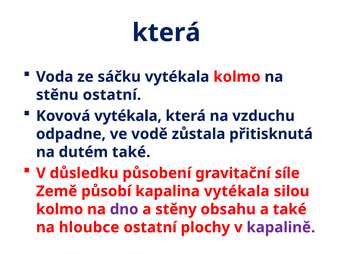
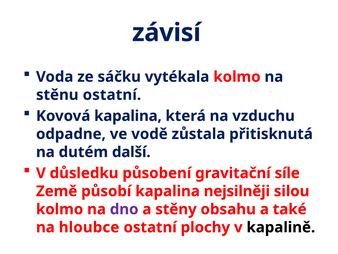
která: která -> závisí (166, 33)
Kovová vytékala: vytékala -> kapalina (128, 116)
dutém také: také -> další (131, 152)
kapalina vytékala: vytékala -> nejsilněji (237, 191)
kapalině colour: purple -> black (281, 227)
